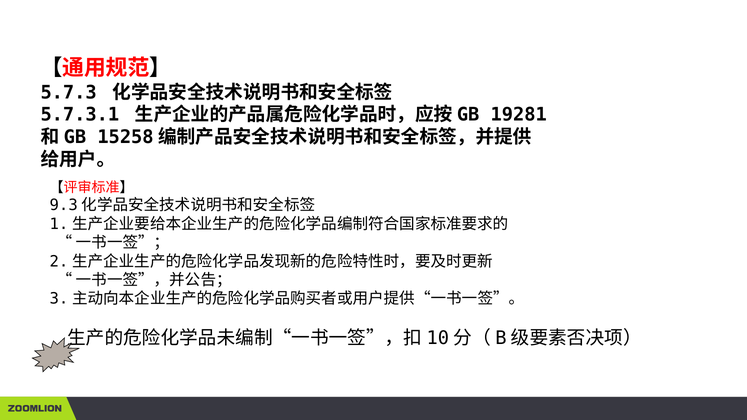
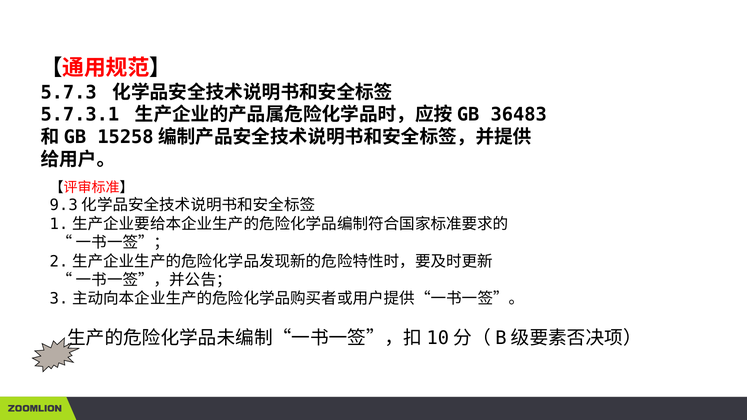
19281: 19281 -> 36483 (519, 115)
